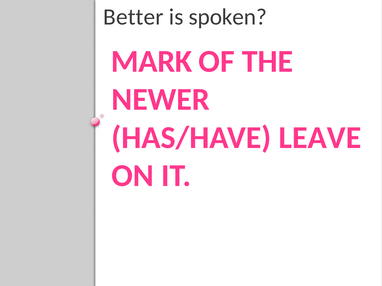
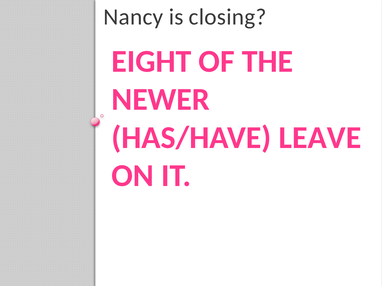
Better: Better -> Nancy (133, 17)
spoken: spoken -> closing (228, 17)
MARK: MARK -> EIGHT (151, 61)
